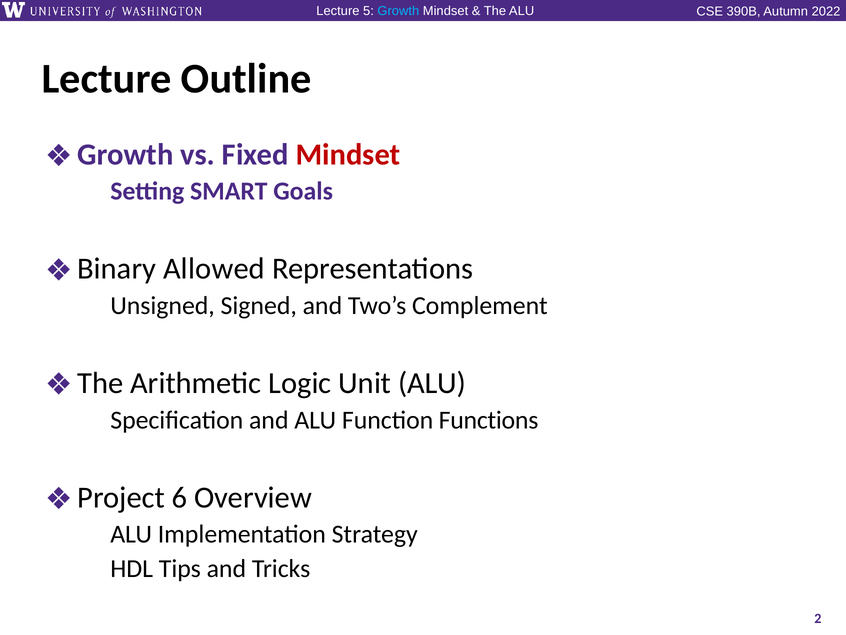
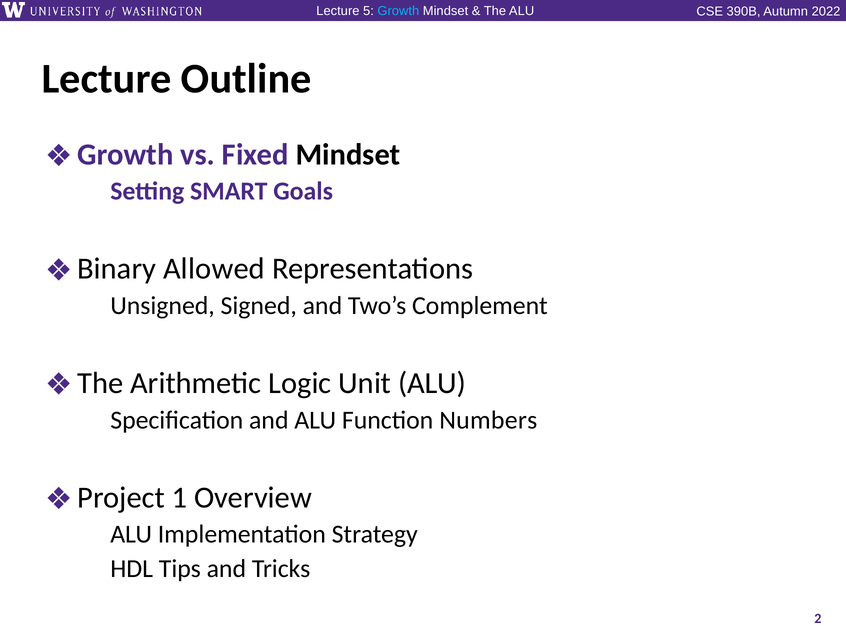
Mindset colour: red -> black (348, 154)
Functions: Functions -> Numbers (488, 420)
6: 6 -> 1 (180, 497)
